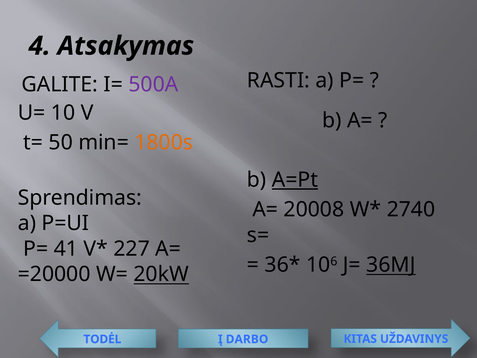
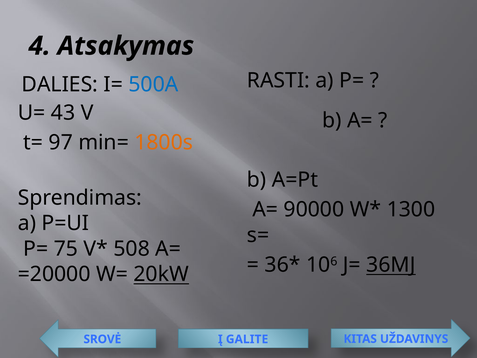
GALITE: GALITE -> DALIES (60, 84)
500A colour: purple -> blue (153, 84)
10: 10 -> 43 (63, 113)
50: 50 -> 97 (61, 143)
A=Pt underline: present -> none (295, 180)
20008: 20008 -> 90000 (314, 209)
2740: 2740 -> 1300 (411, 209)
41: 41 -> 75 (66, 249)
227: 227 -> 508 (132, 249)
TODĖL: TODĖL -> SROVĖ (102, 339)
DARBO: DARBO -> GALITE (247, 339)
